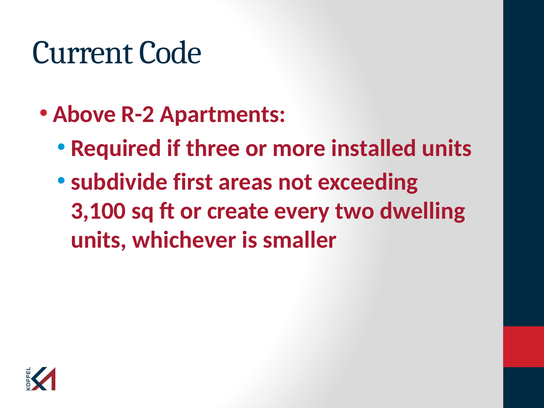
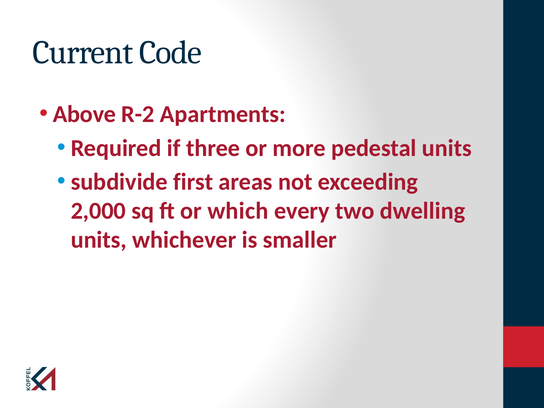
installed: installed -> pedestal (374, 148)
3,100: 3,100 -> 2,000 (98, 211)
create: create -> which (238, 211)
